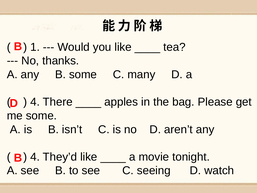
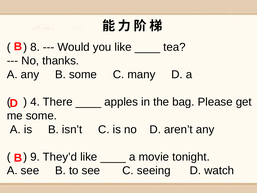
1: 1 -> 8 (35, 47)
4: 4 -> 9 (35, 157)
